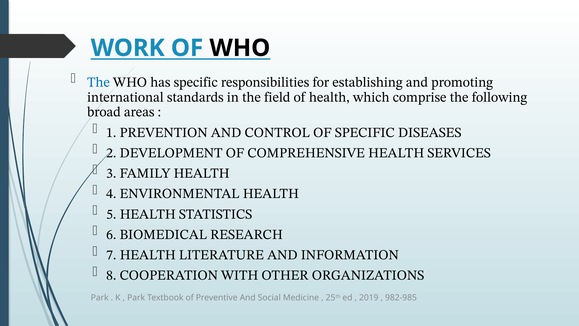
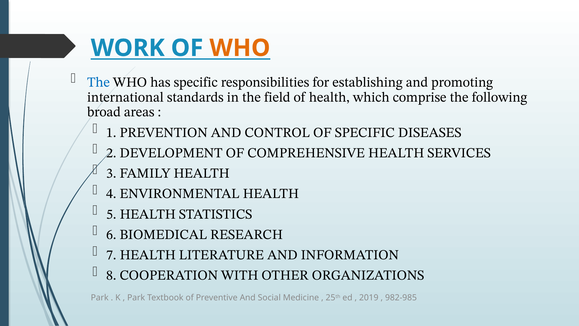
WHO colour: black -> orange (240, 48)
